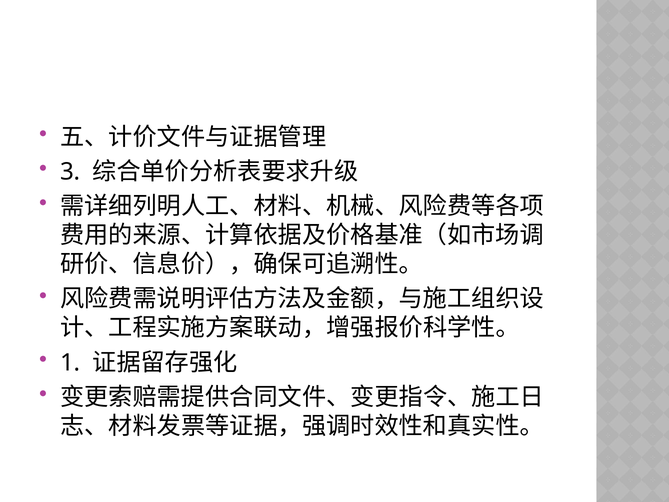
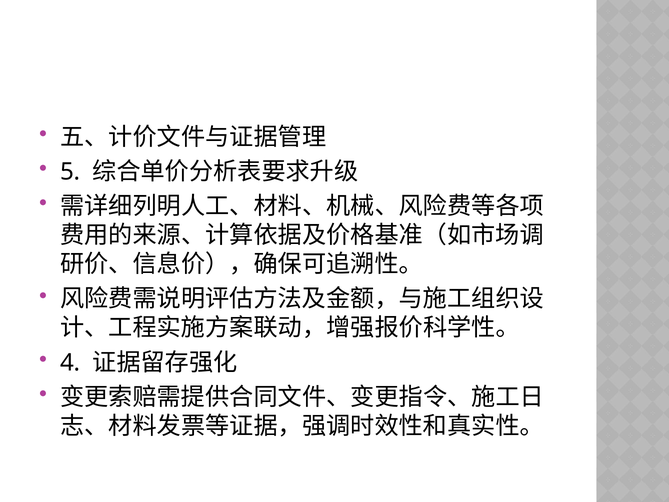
3: 3 -> 5 (70, 172)
1: 1 -> 4 (70, 362)
